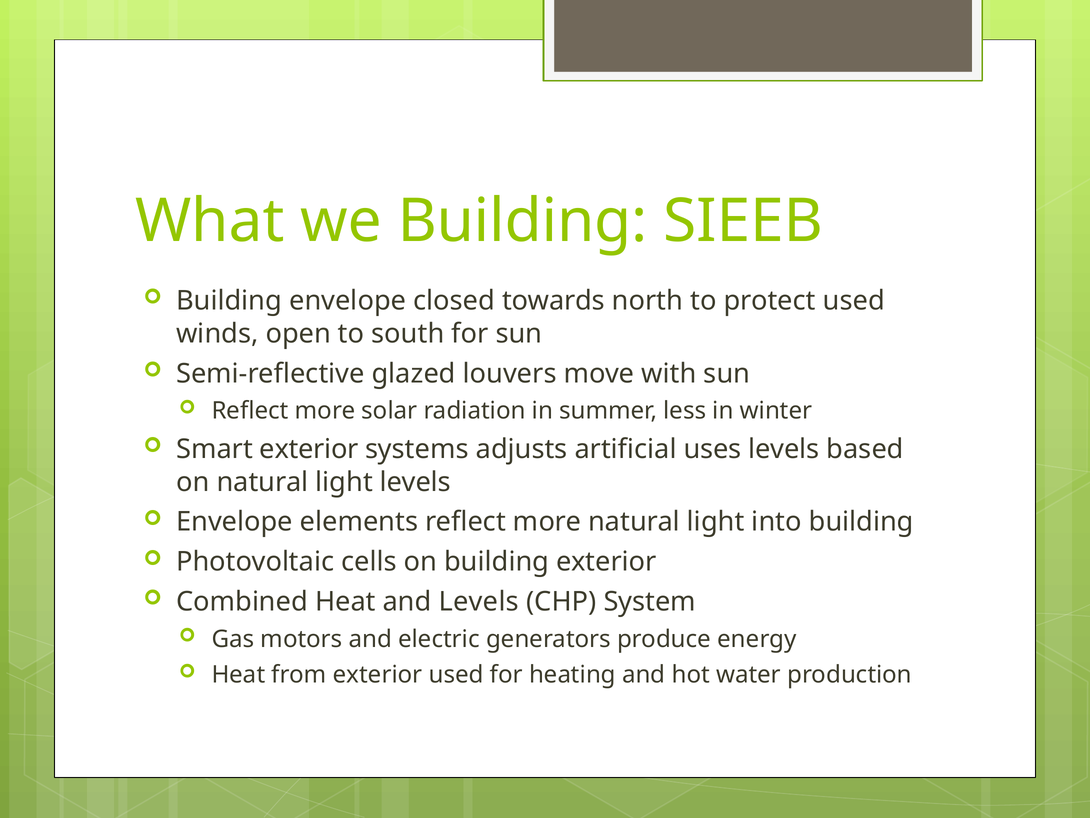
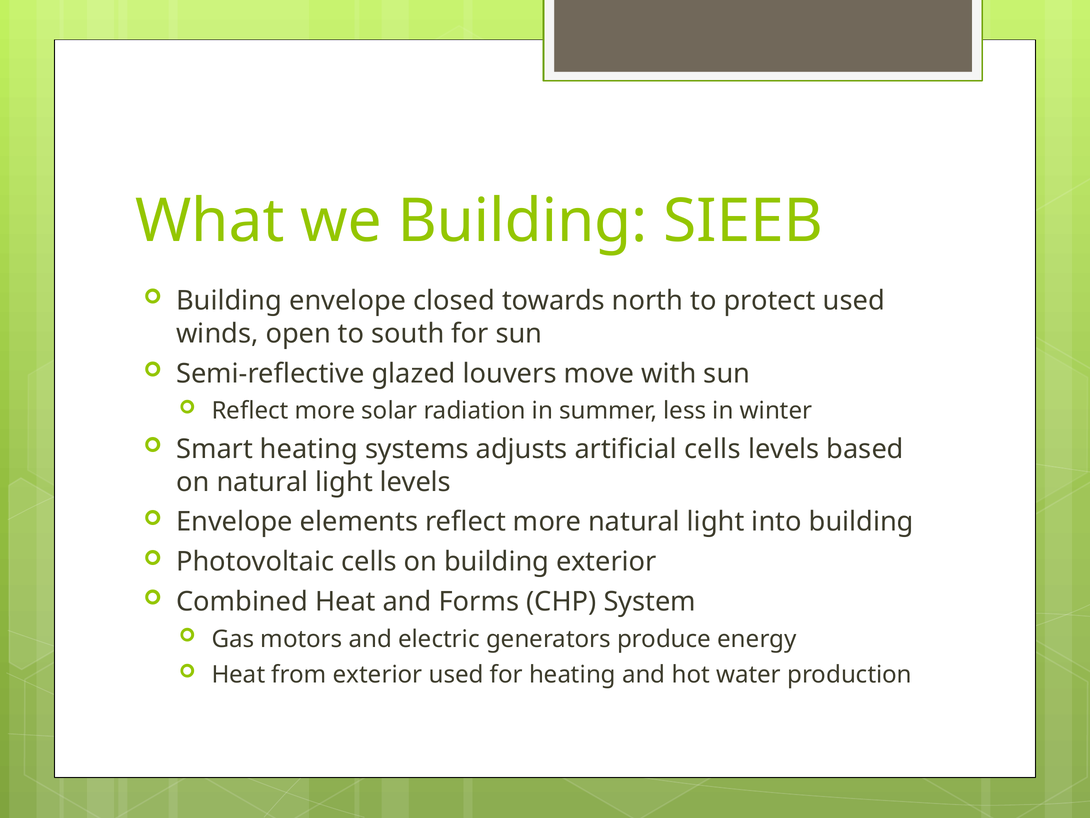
Smart exterior: exterior -> heating (309, 449)
artificial uses: uses -> cells (712, 449)
and Levels: Levels -> Forms (479, 602)
